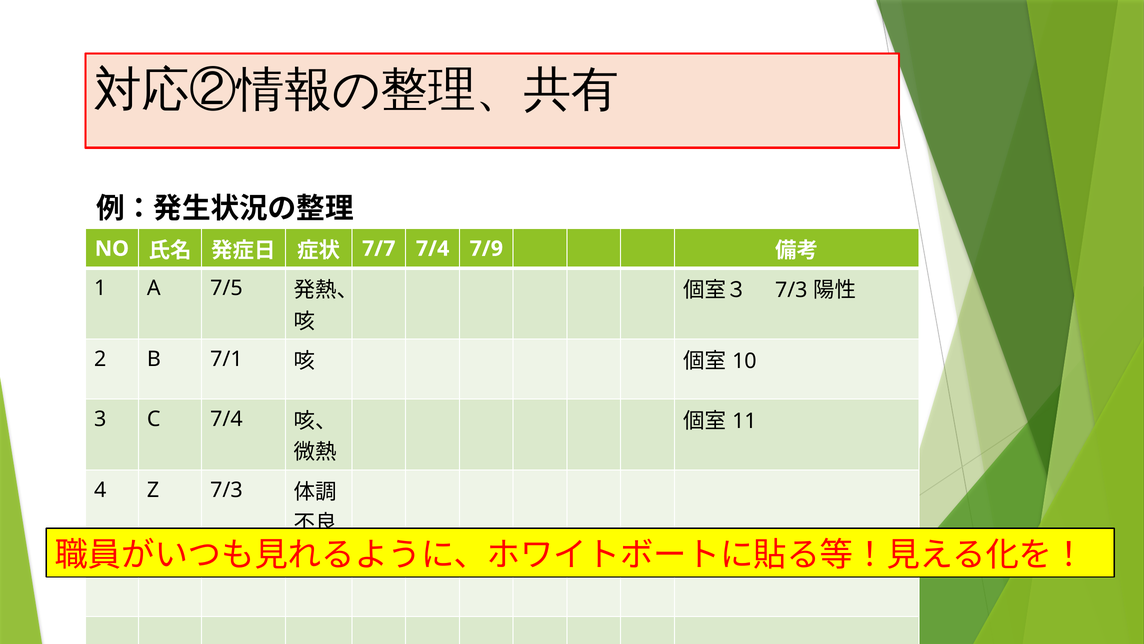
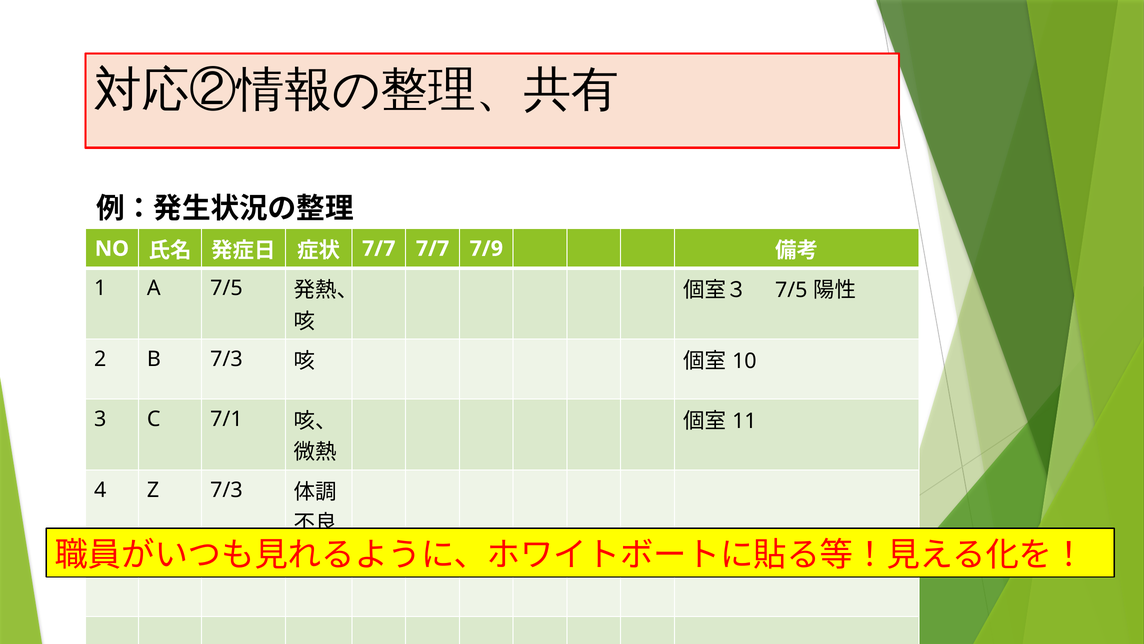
7/7 7/4: 7/4 -> 7/7 (433, 248)
7/3: 7/3 -> 7/5 (791, 290)
B 7/1: 7/1 -> 7/3 (226, 359)
C 7/4: 7/4 -> 7/1 (226, 419)
